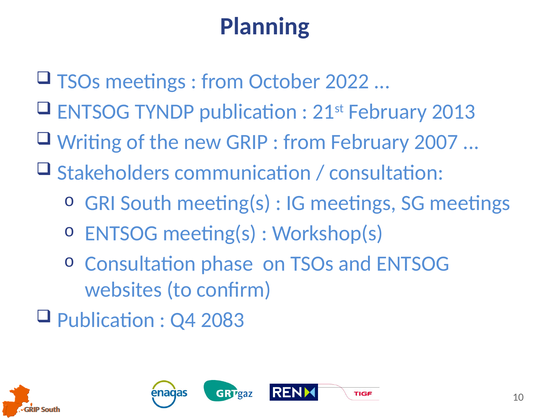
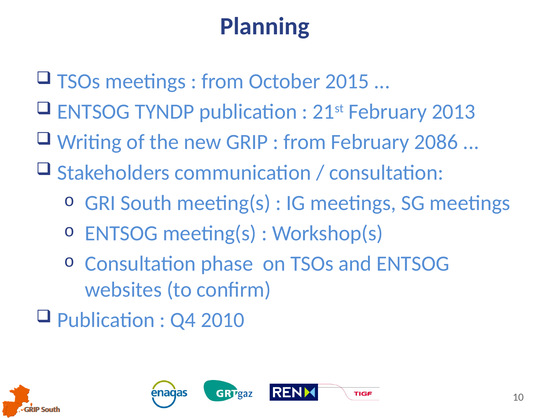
2022: 2022 -> 2015 (347, 81)
2007: 2007 -> 2086 (436, 142)
2083: 2083 -> 2010 (223, 320)
